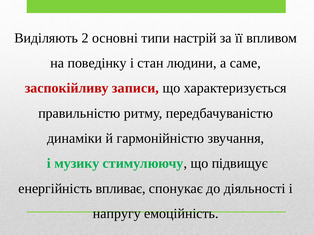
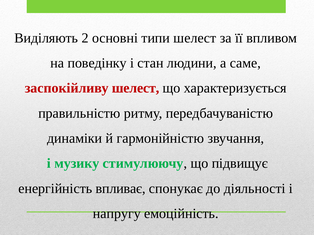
типи настрій: настрій -> шелест (195, 38)
заспокійливу записи: записи -> шелест (136, 88)
